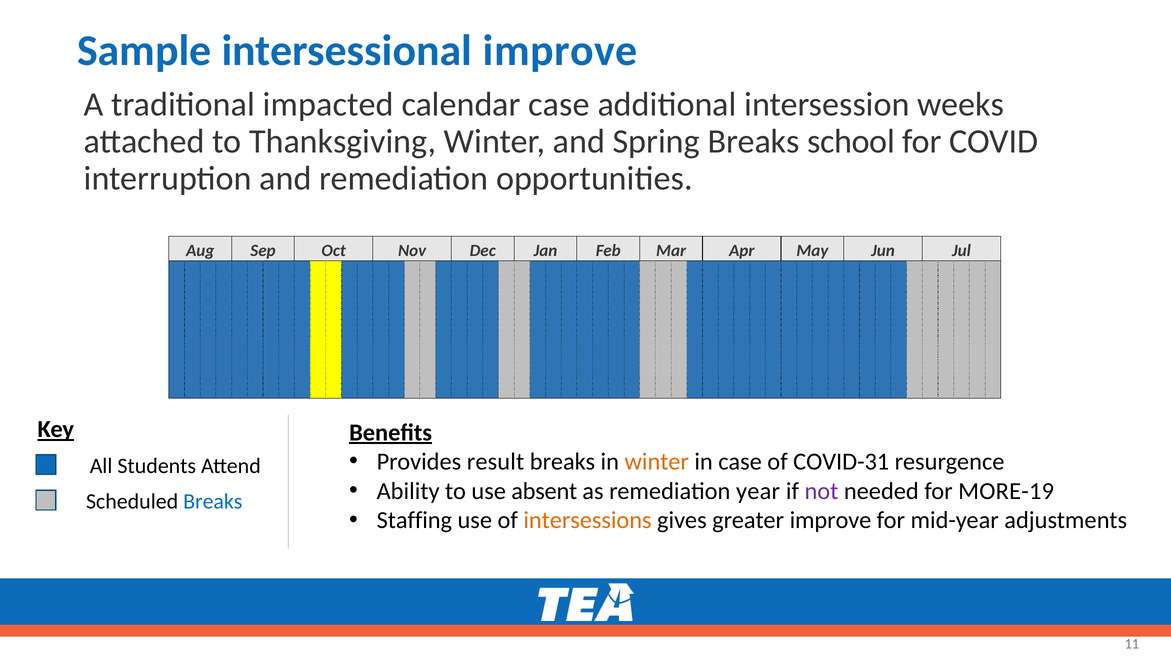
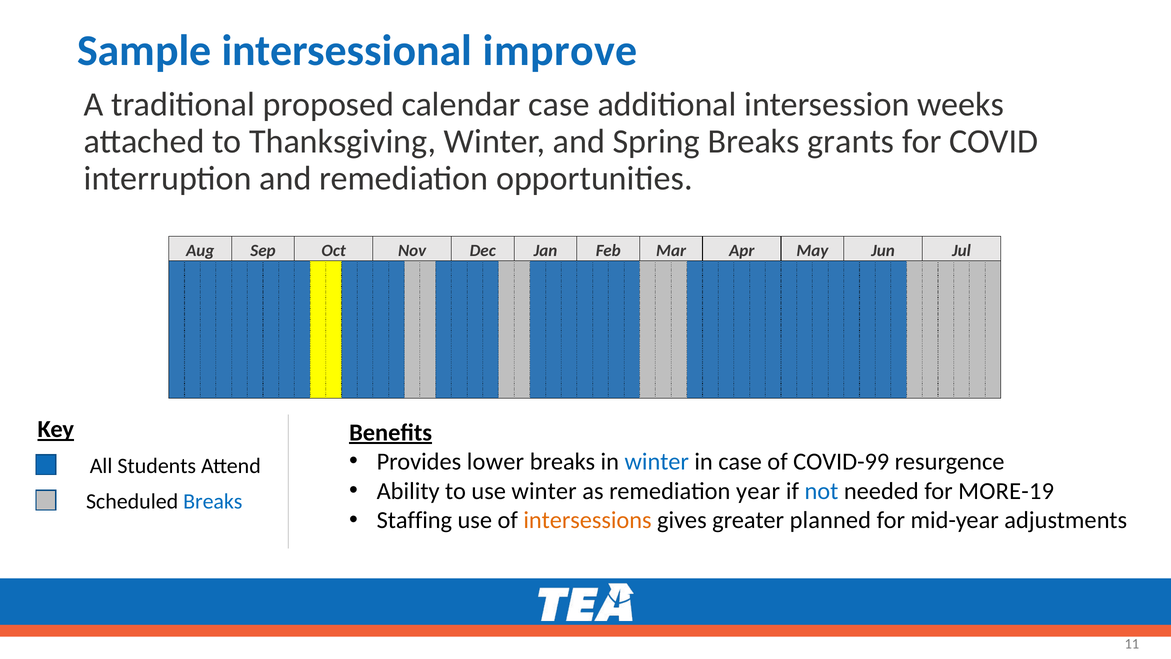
impacted: impacted -> proposed (328, 105)
school: school -> grants (851, 142)
result: result -> lower (495, 462)
winter colour: orange -> blue (657, 462)
COVID-31: COVID-31 -> COVID-99 (841, 462)
use absent: absent -> winter (544, 491)
not colour: purple -> blue (821, 491)
greater improve: improve -> planned (830, 520)
